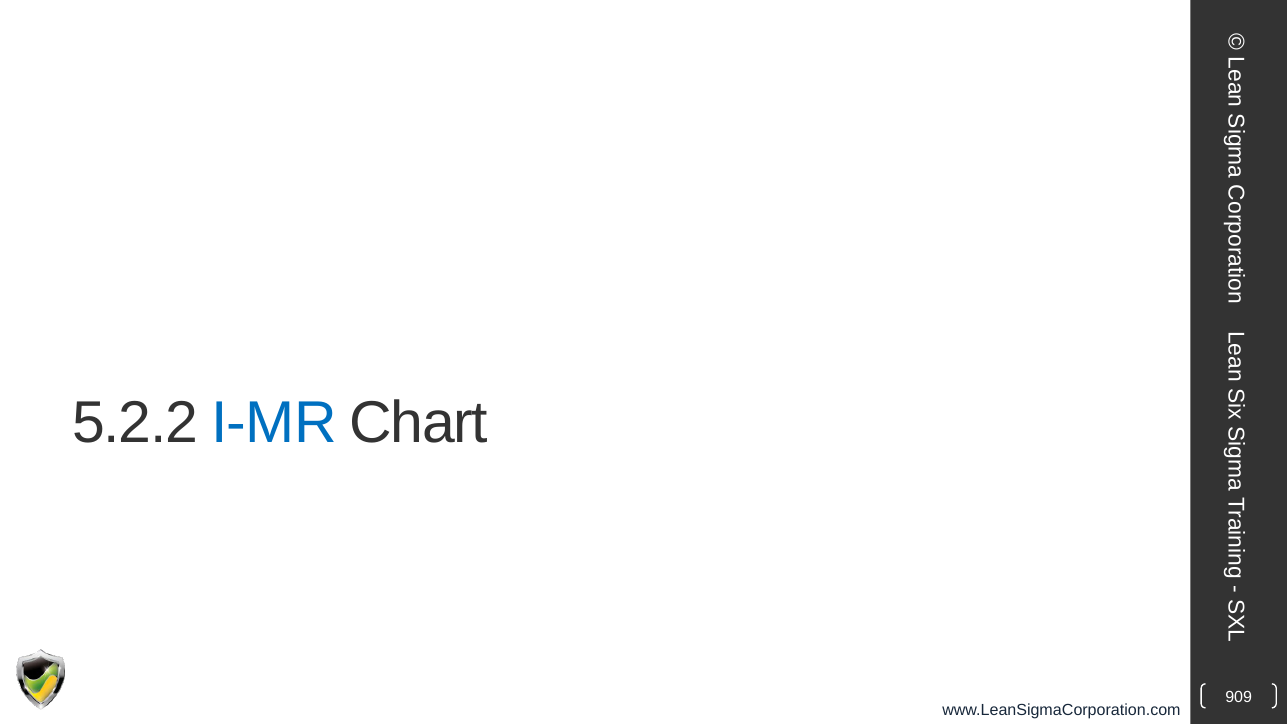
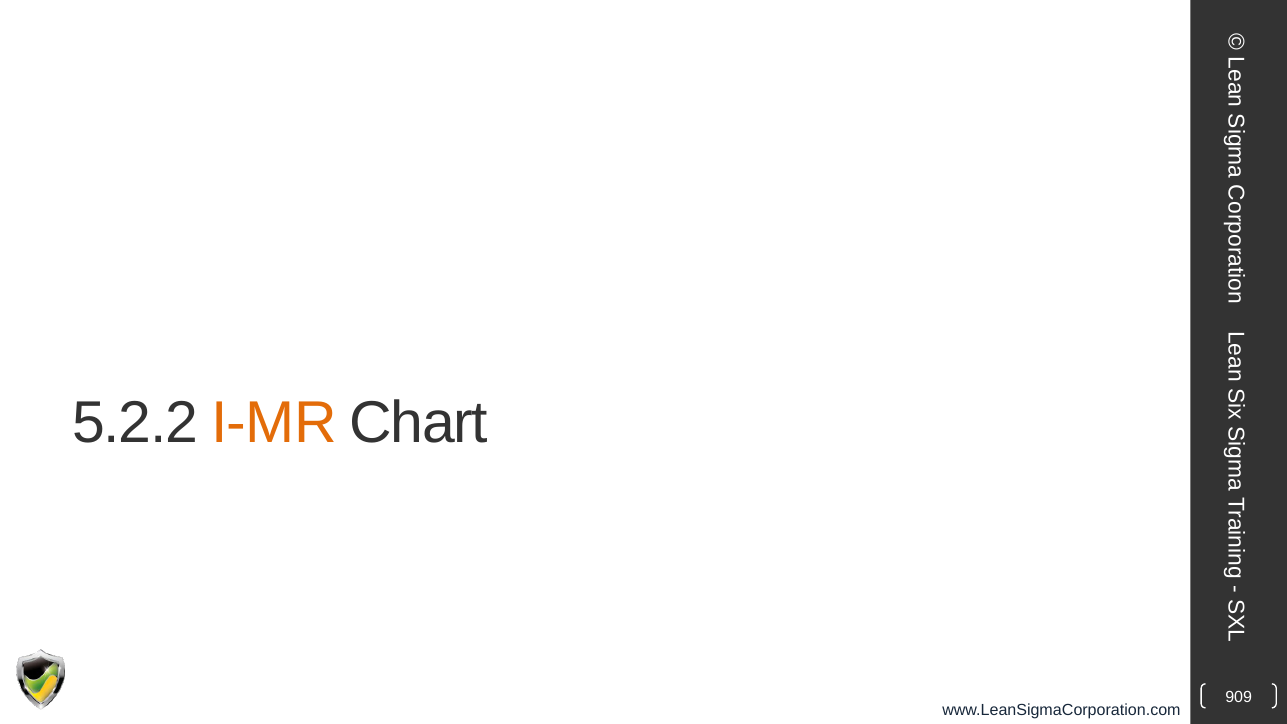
I-MR colour: blue -> orange (274, 423)
